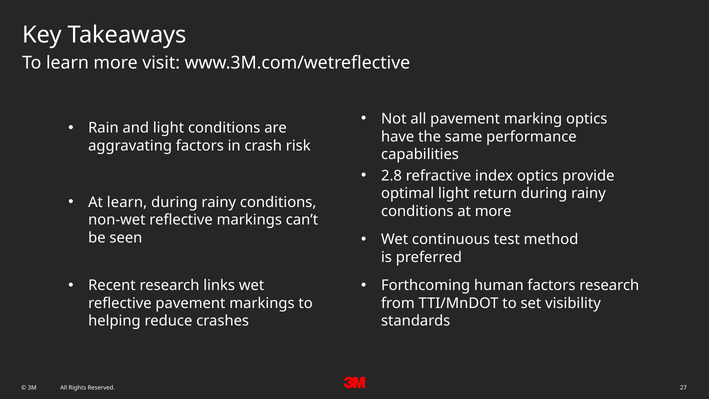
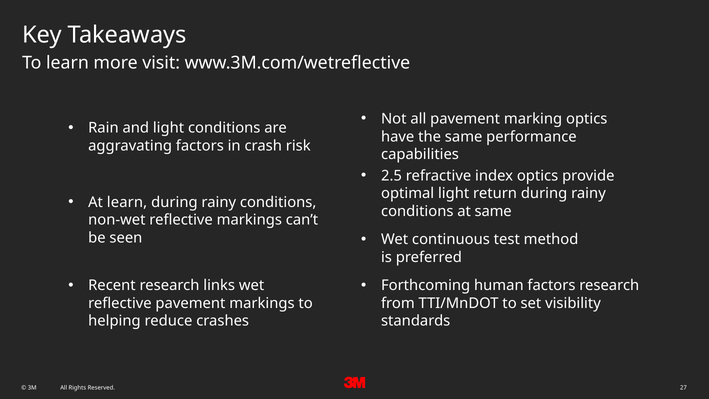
2.8: 2.8 -> 2.5 (391, 176)
at more: more -> same (493, 211)
